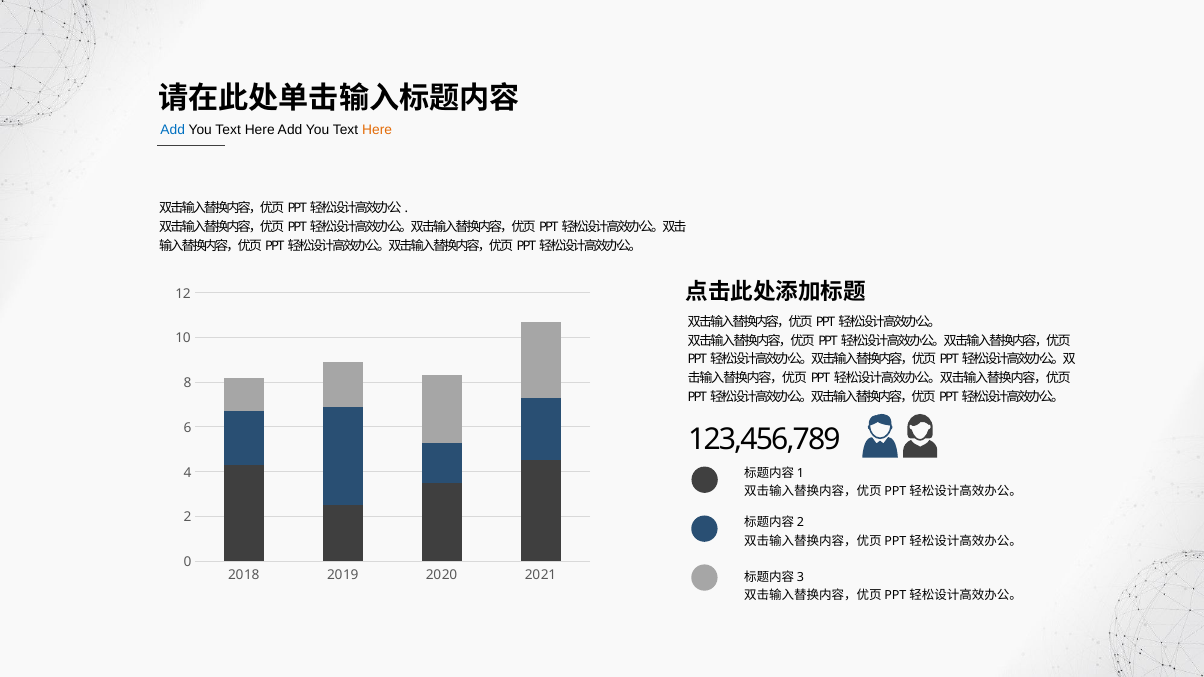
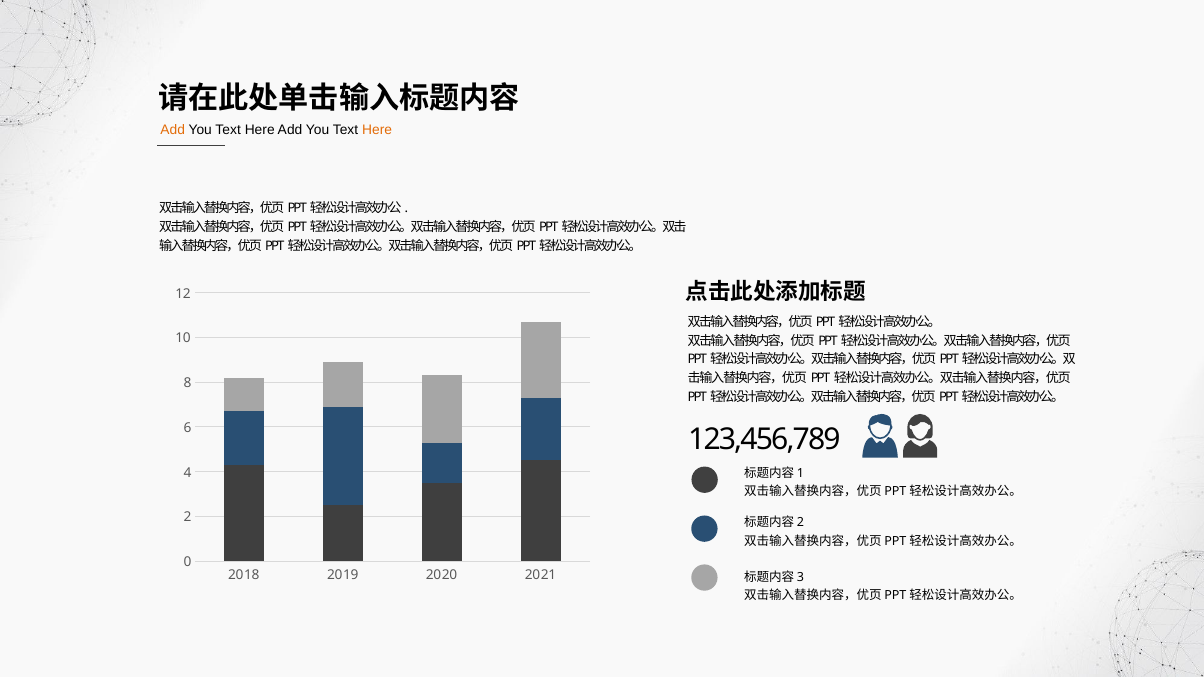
Add colour: blue -> orange (173, 130)
